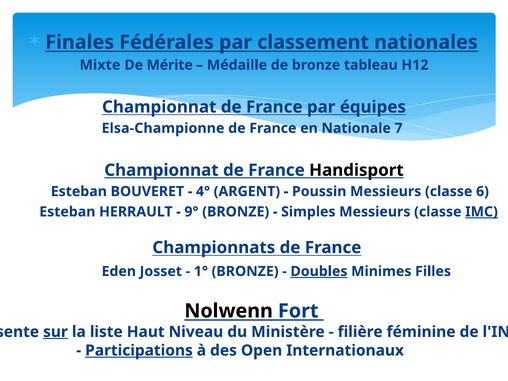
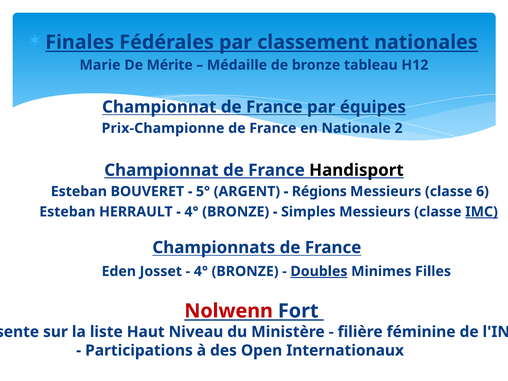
Mixte: Mixte -> Marie (100, 65)
Elsa-Championne: Elsa-Championne -> Prix-Championne (163, 128)
7: 7 -> 2 (399, 128)
4°: 4° -> 5° (203, 191)
Poussin: Poussin -> Régions (319, 191)
9°: 9° -> 4° (191, 212)
1°: 1° -> 4° (201, 271)
Nolwenn colour: black -> red (229, 311)
sur underline: present -> none (55, 332)
Participations underline: present -> none (139, 350)
